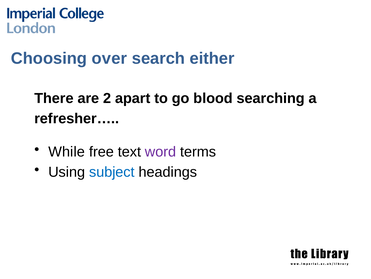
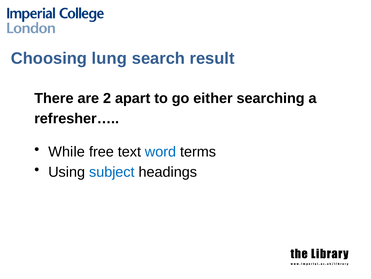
over: over -> lung (109, 58)
either: either -> result (212, 58)
blood: blood -> either (213, 98)
word colour: purple -> blue (161, 152)
